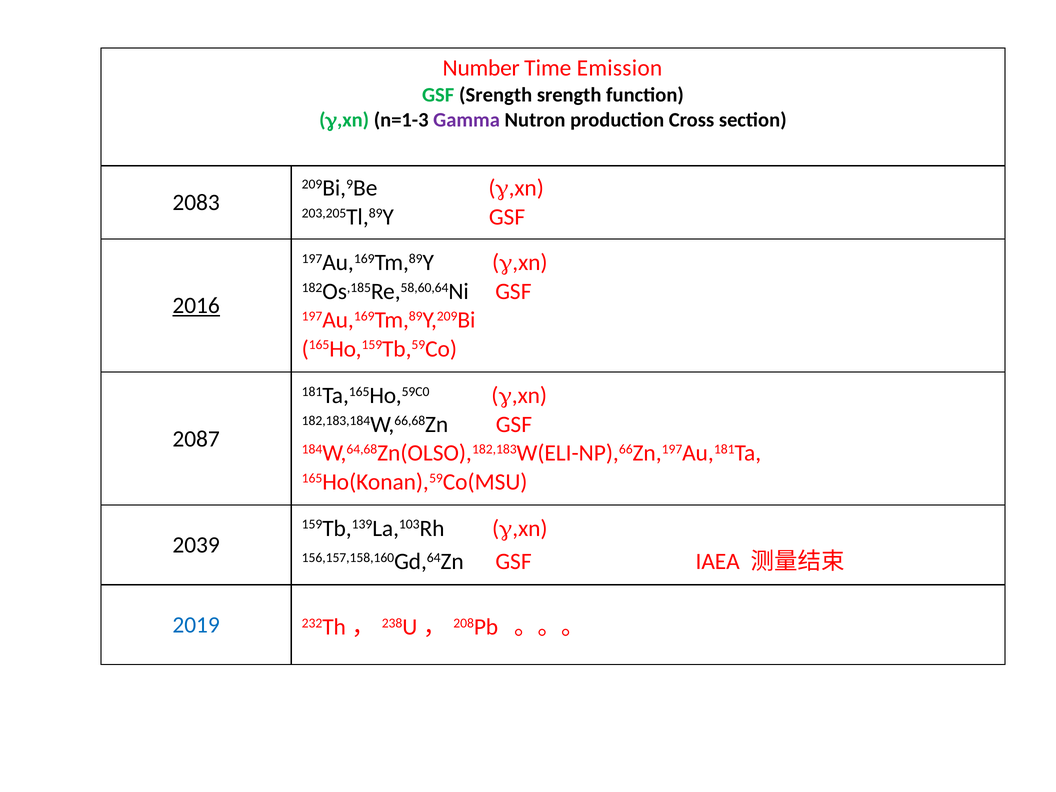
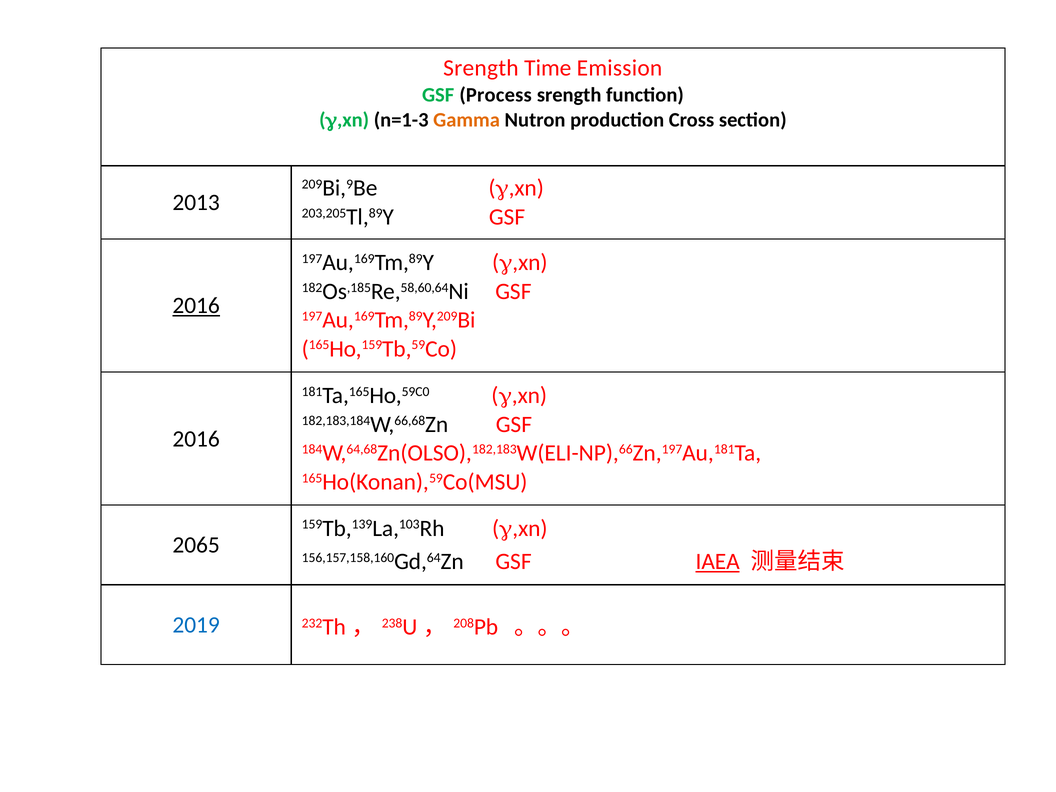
Number: Number -> Srength (481, 68)
GSF Srength: Srength -> Process (496, 95)
Gamma colour: purple -> orange (467, 120)
2083: 2083 -> 2013 (196, 203)
2087: 2087 -> 2016 (196, 439)
2039: 2039 -> 2065 (196, 545)
IAEA underline: none -> present (718, 562)
